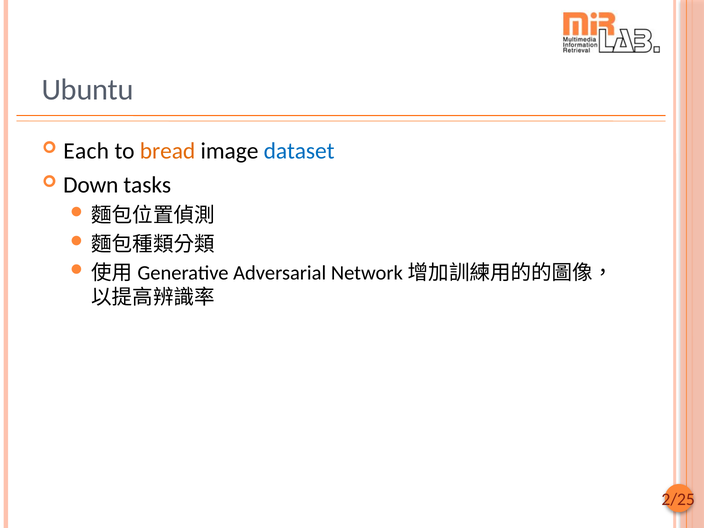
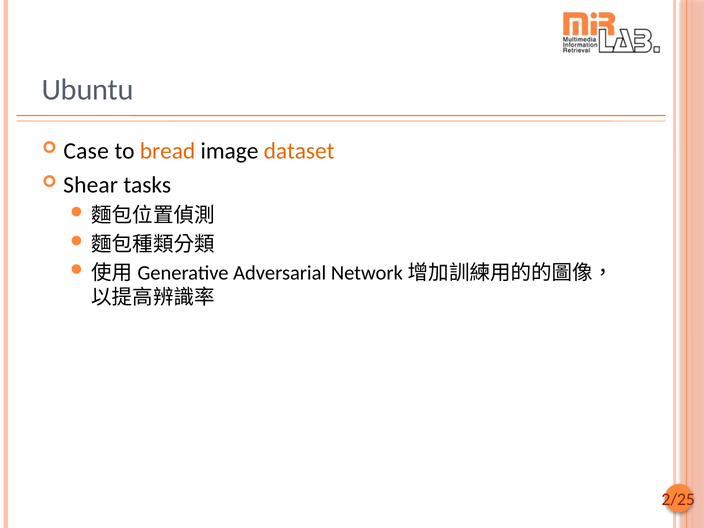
Each: Each -> Case (86, 151)
dataset colour: blue -> orange (299, 151)
Down: Down -> Shear (91, 185)
